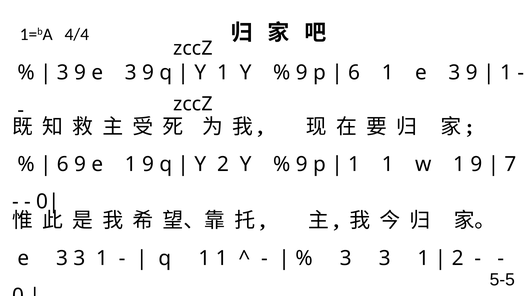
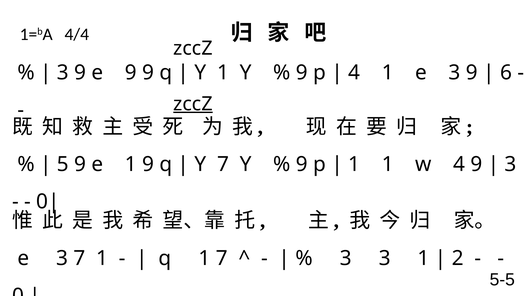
9 e 3: 3 -> 9 (131, 72)
6: 6 -> 4 (354, 72)
1: 1 -> 6 (506, 72)
zccZ underline: none -> present (193, 104)
6: 6 -> 5 (63, 164)
Y 2: 2 -> 7 (223, 164)
w 1: 1 -> 4 (459, 164)
7: 7 -> 3 (511, 164)
e 3 3: 3 -> 7 (79, 258)
q 1 1: 1 -> 7 (222, 258)
